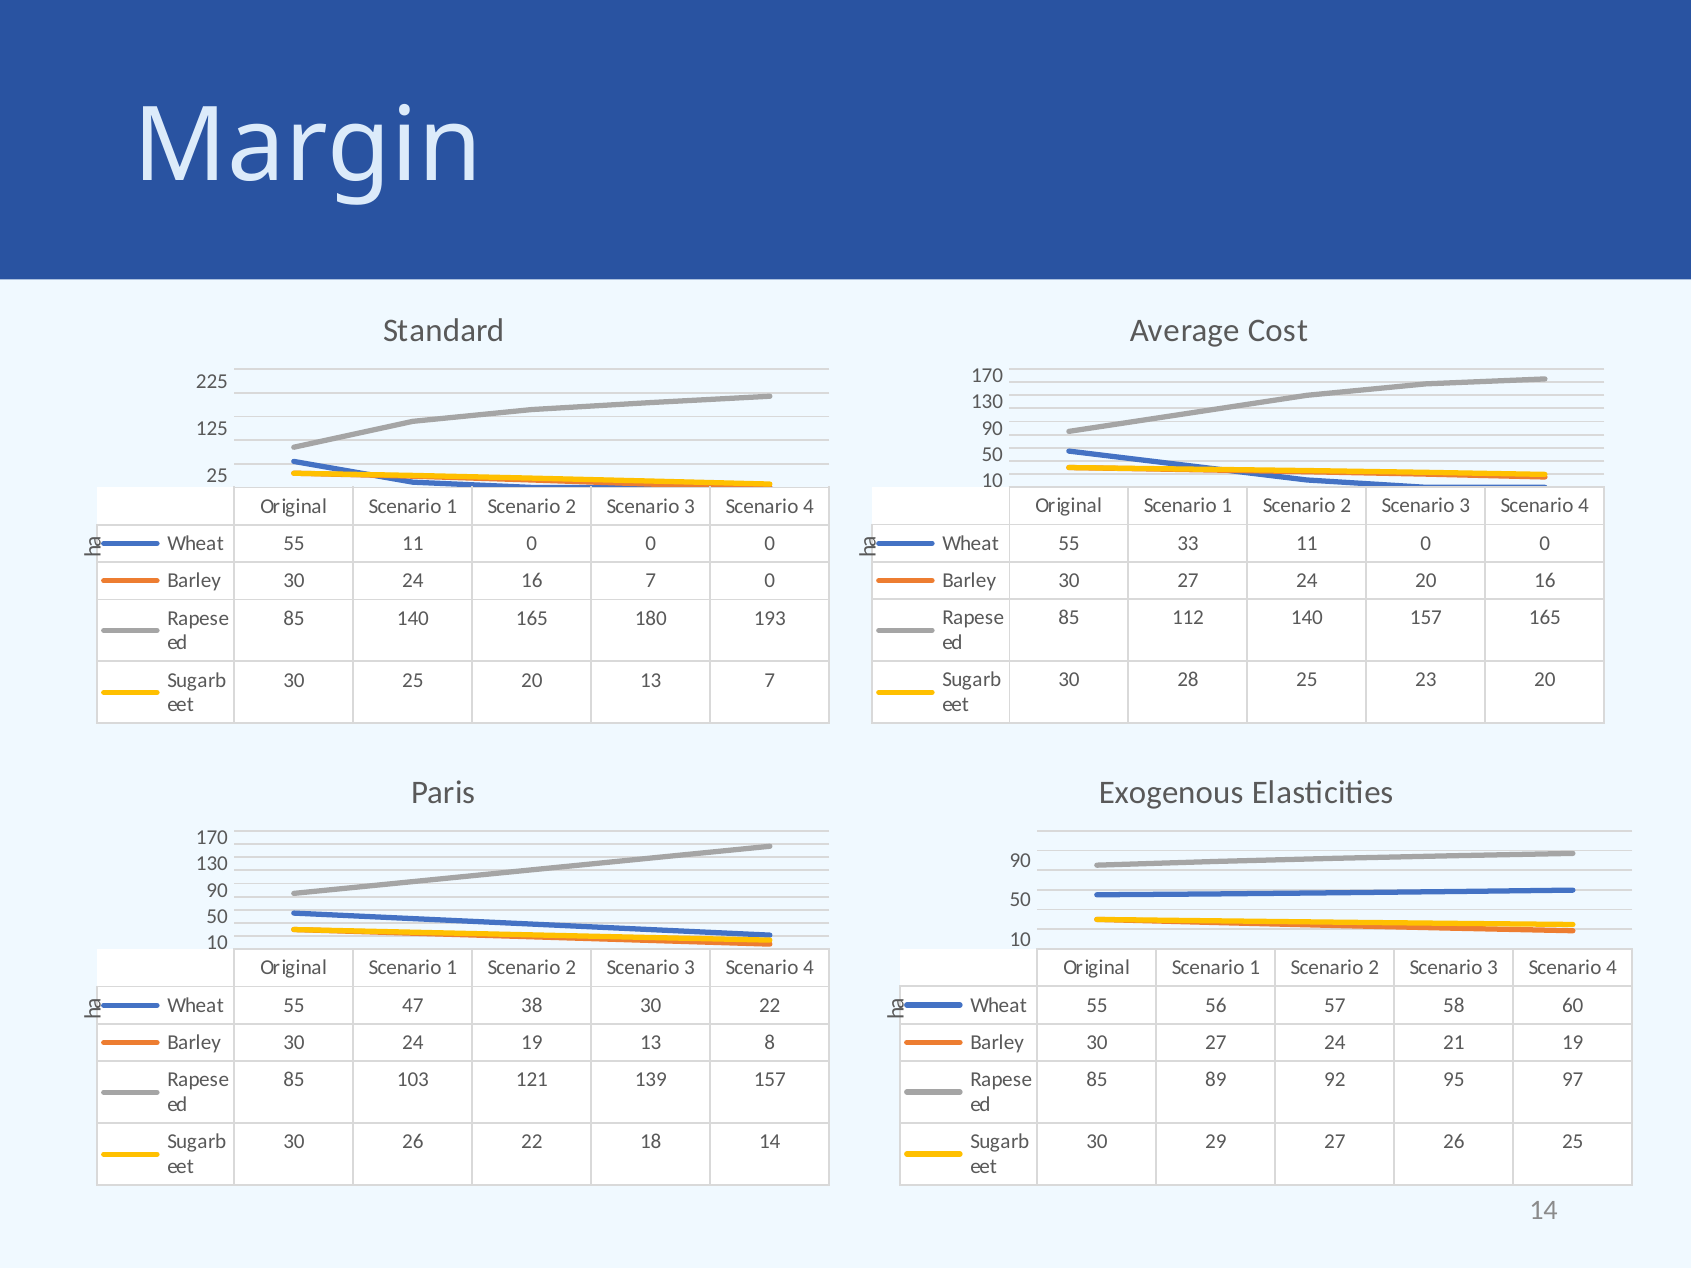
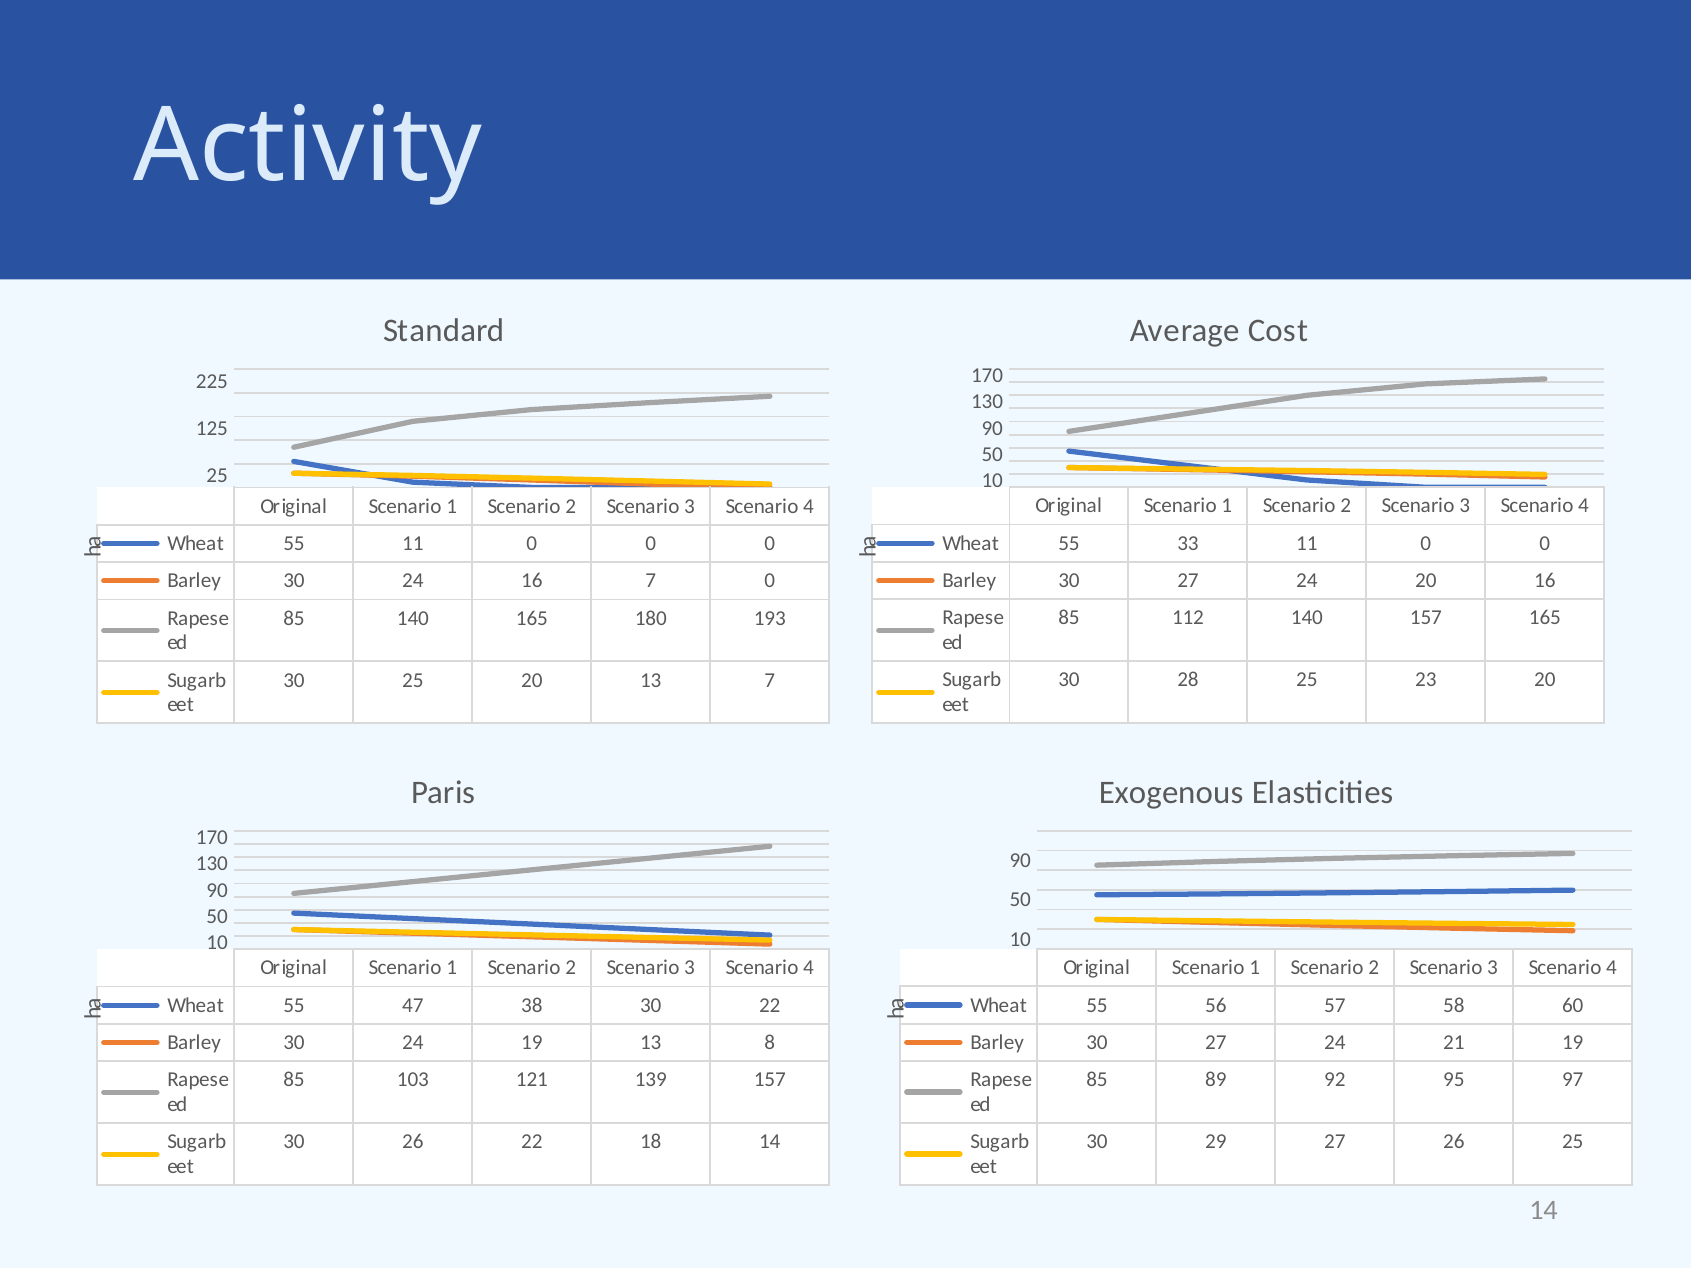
Margin: Margin -> Activity (308, 147)
